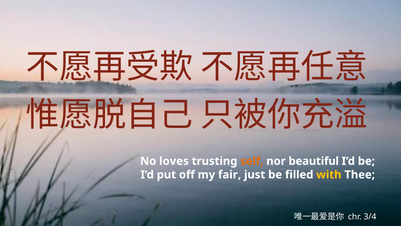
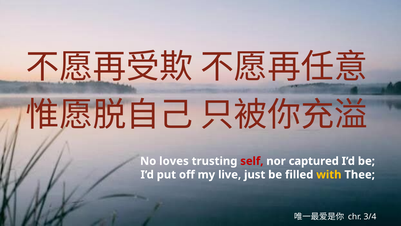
self colour: orange -> red (252, 161)
beautiful: beautiful -> captured (314, 161)
fair: fair -> live (230, 174)
